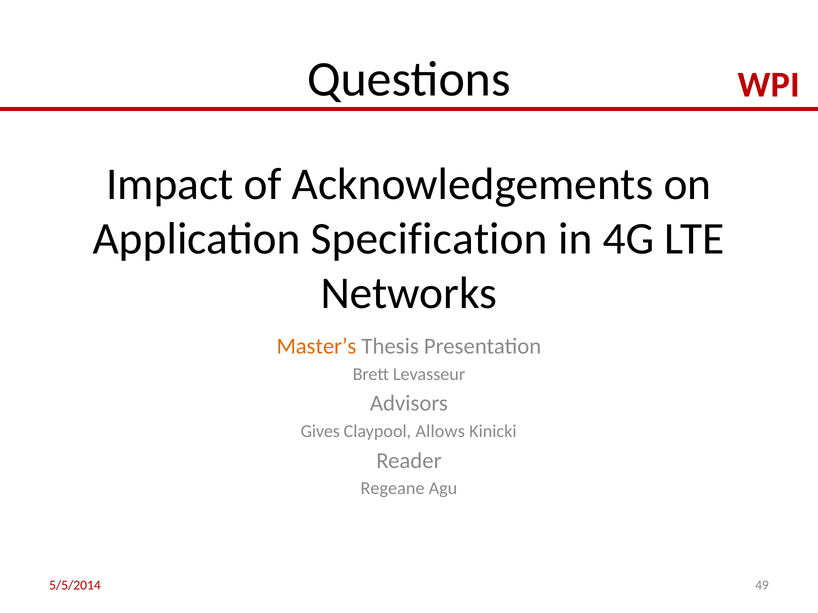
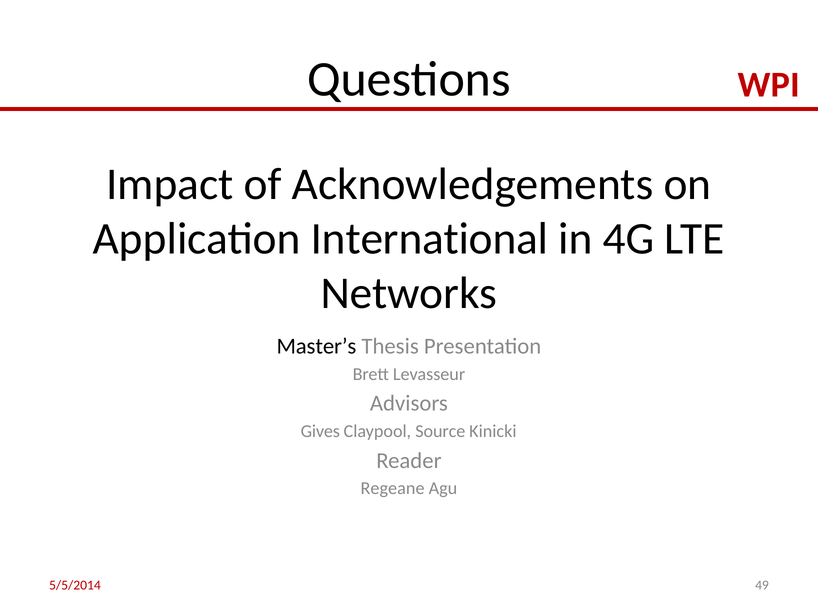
Specification: Specification -> International (429, 239)
Master’s colour: orange -> black (316, 346)
Allows: Allows -> Source (440, 432)
